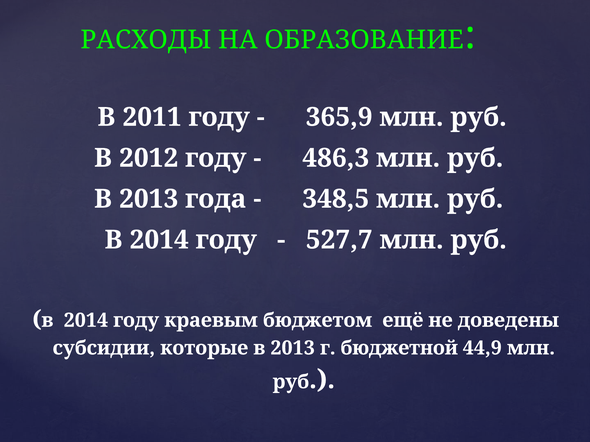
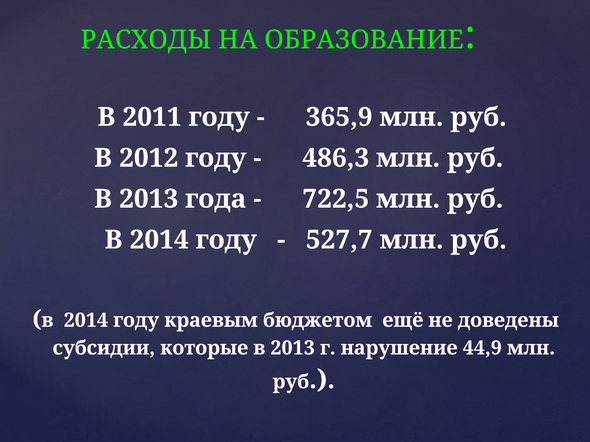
348,5: 348,5 -> 722,5 (336, 199)
бюджетной: бюджетной -> нарушение (399, 348)
